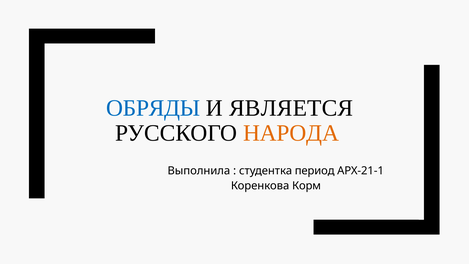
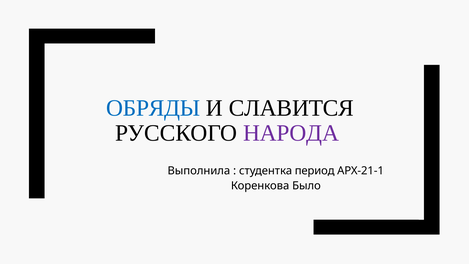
ЯВЛЯЕТСЯ: ЯВЛЯЕТСЯ -> СЛАВИТСЯ (291, 108)
НАРОДА colour: orange -> purple (291, 133)
Корм: Корм -> Было (306, 186)
